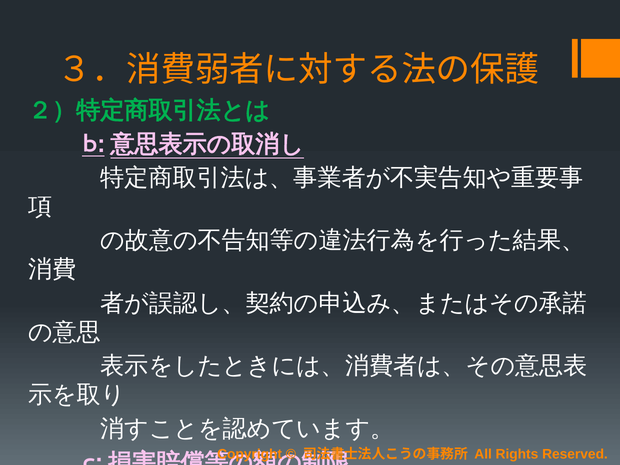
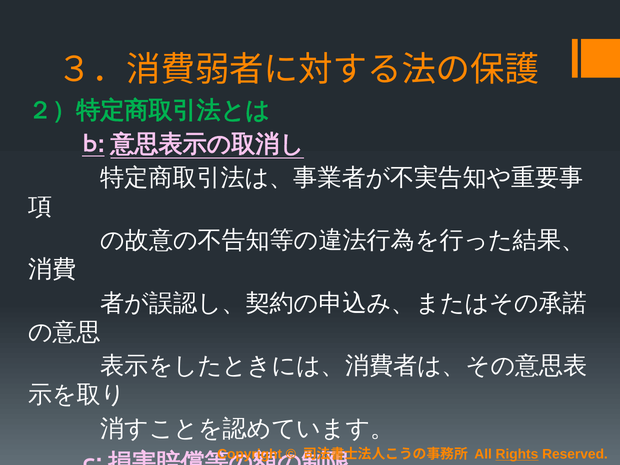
Rights underline: none -> present (517, 454)
